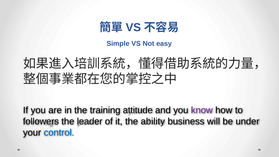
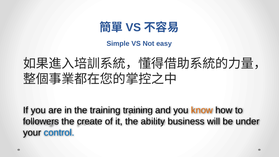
training attitude: attitude -> training (138, 110)
know colour: purple -> orange (202, 110)
leader: leader -> create (90, 122)
